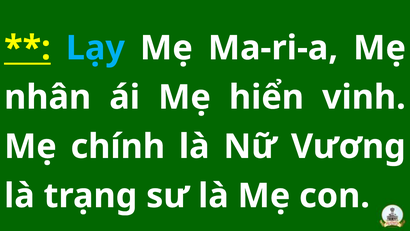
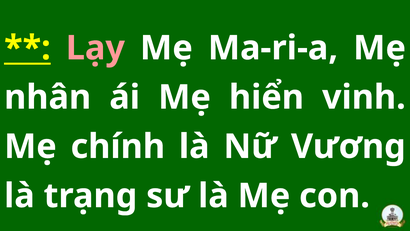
Lạy colour: light blue -> pink (95, 48)
